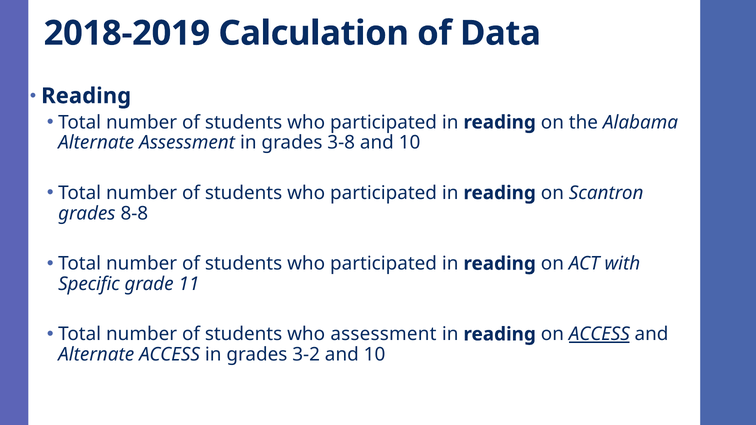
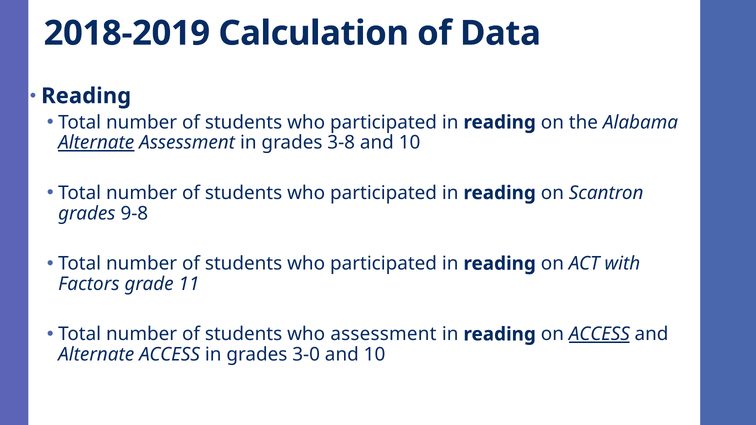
Alternate underline: none -> present (96, 143)
8-8: 8-8 -> 9-8 (134, 213)
Specific: Specific -> Factors (89, 284)
3-2: 3-2 -> 3-0 (306, 355)
